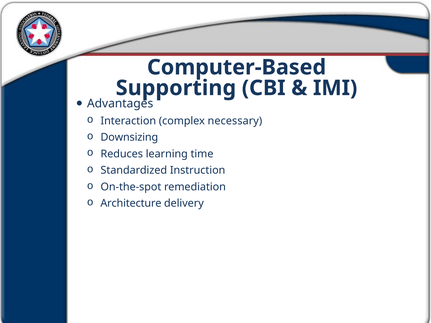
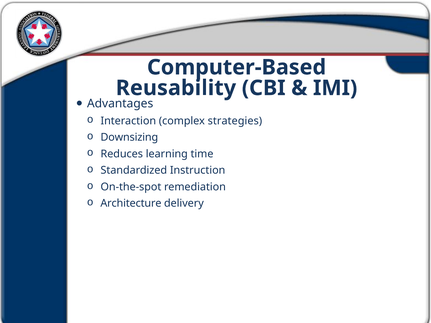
Supporting: Supporting -> Reusability (176, 88)
necessary: necessary -> strategies (235, 121)
